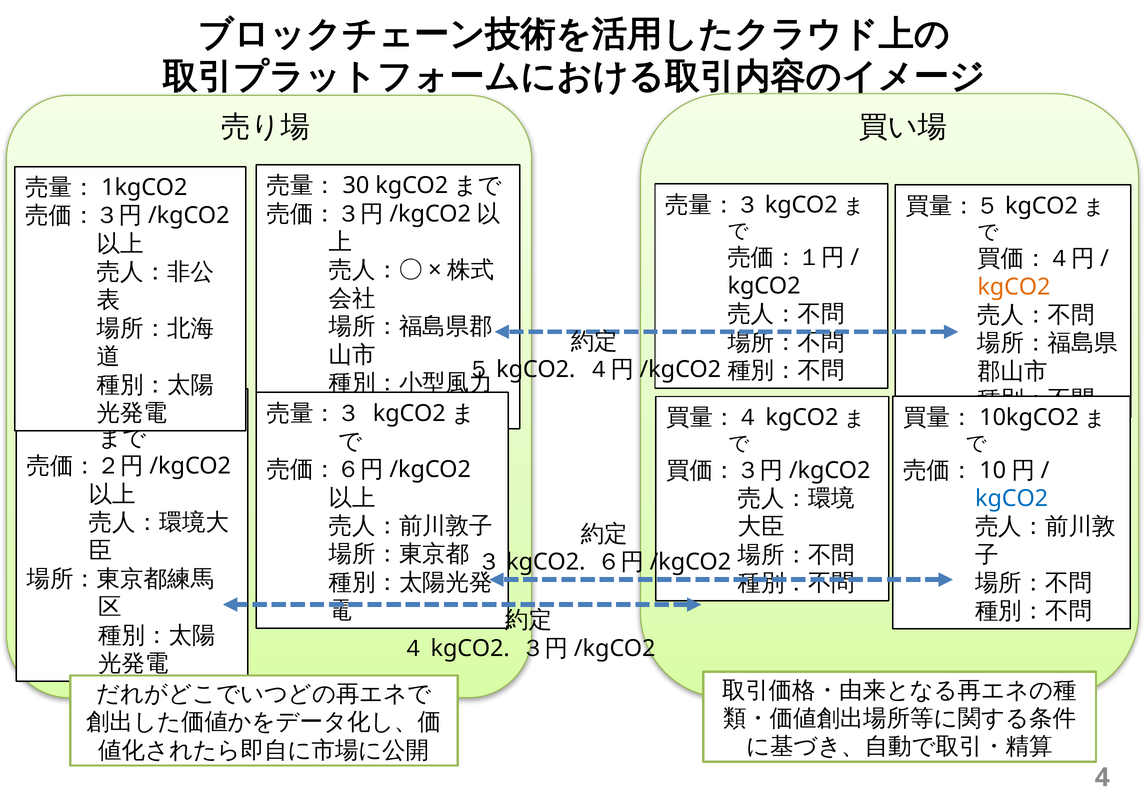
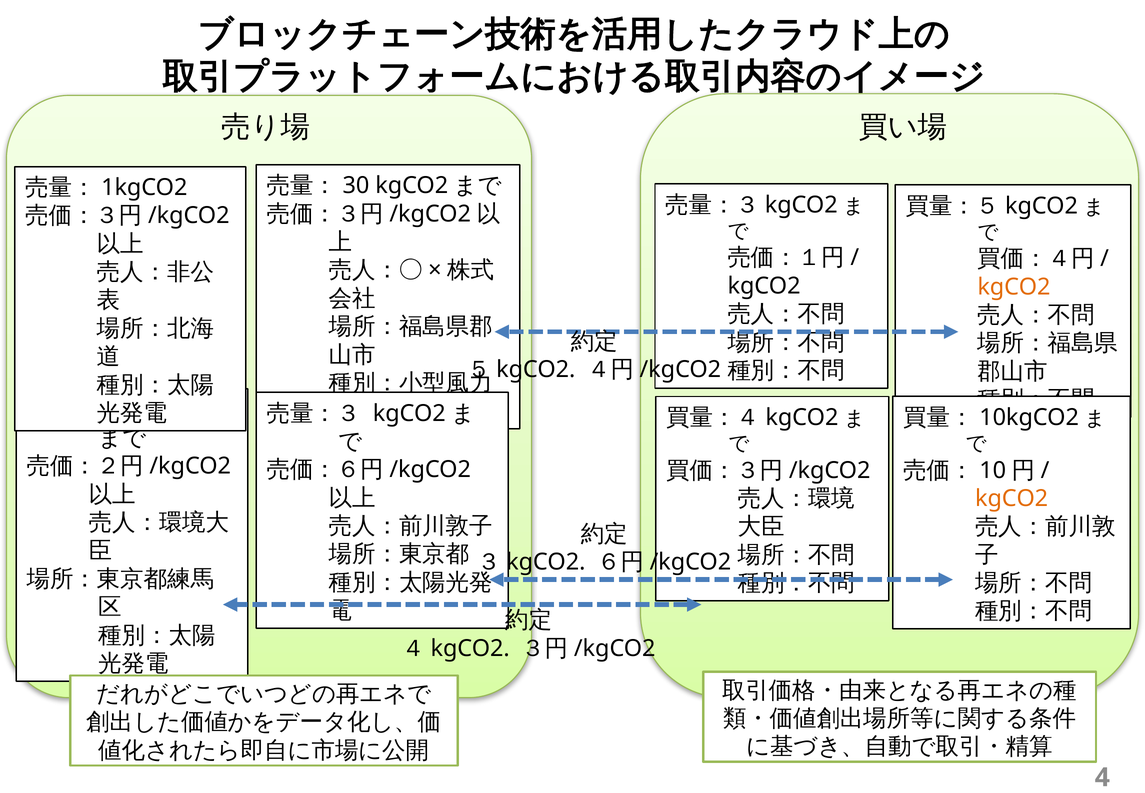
kgCO2 colour: blue -> orange (1012, 498)
